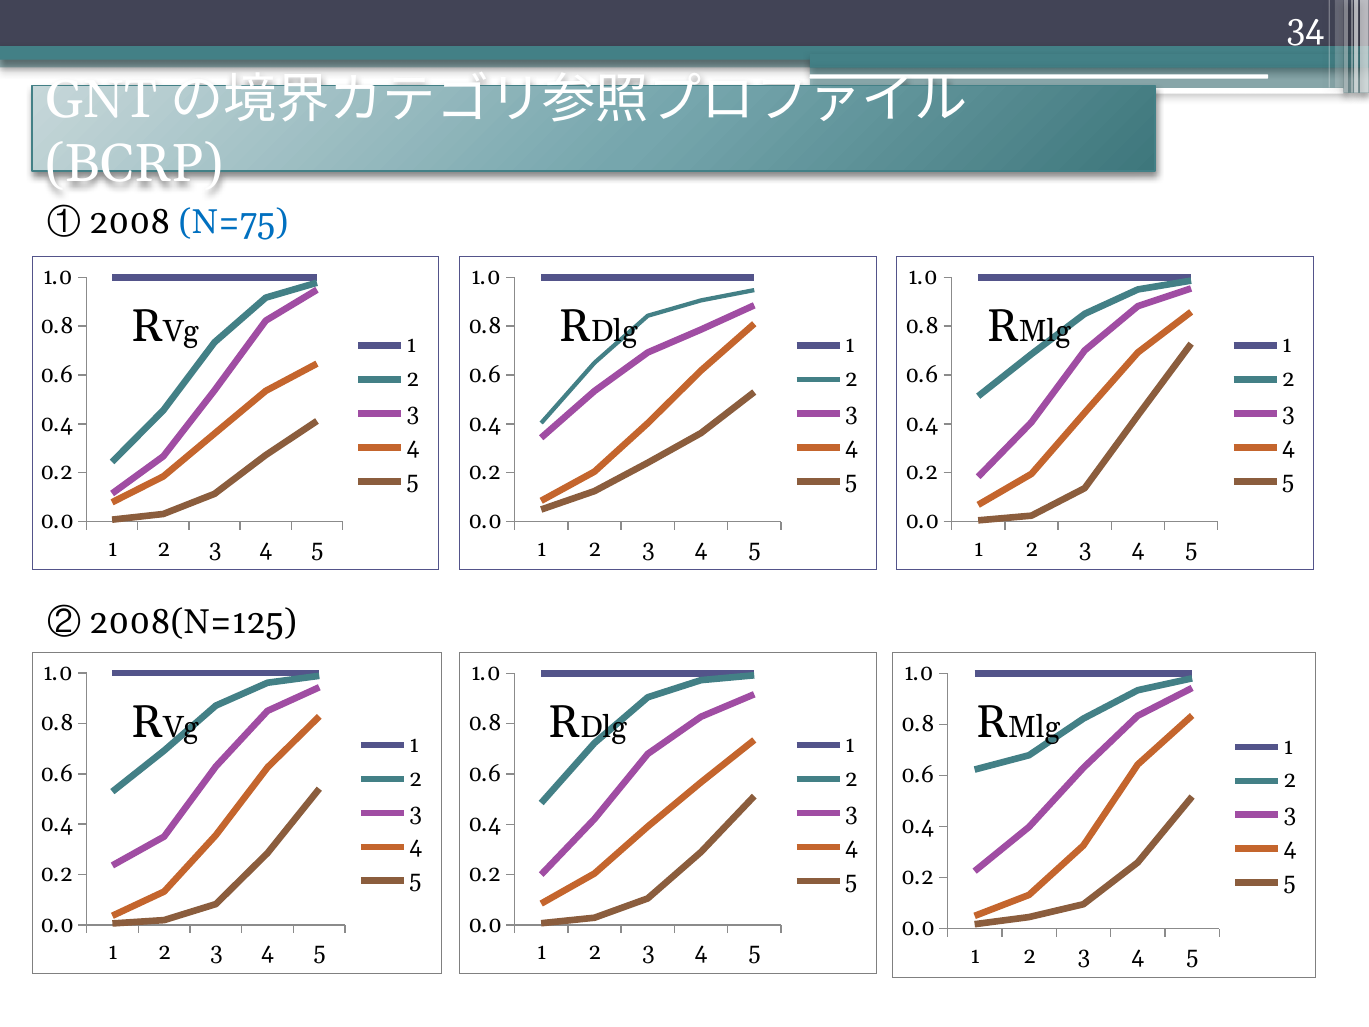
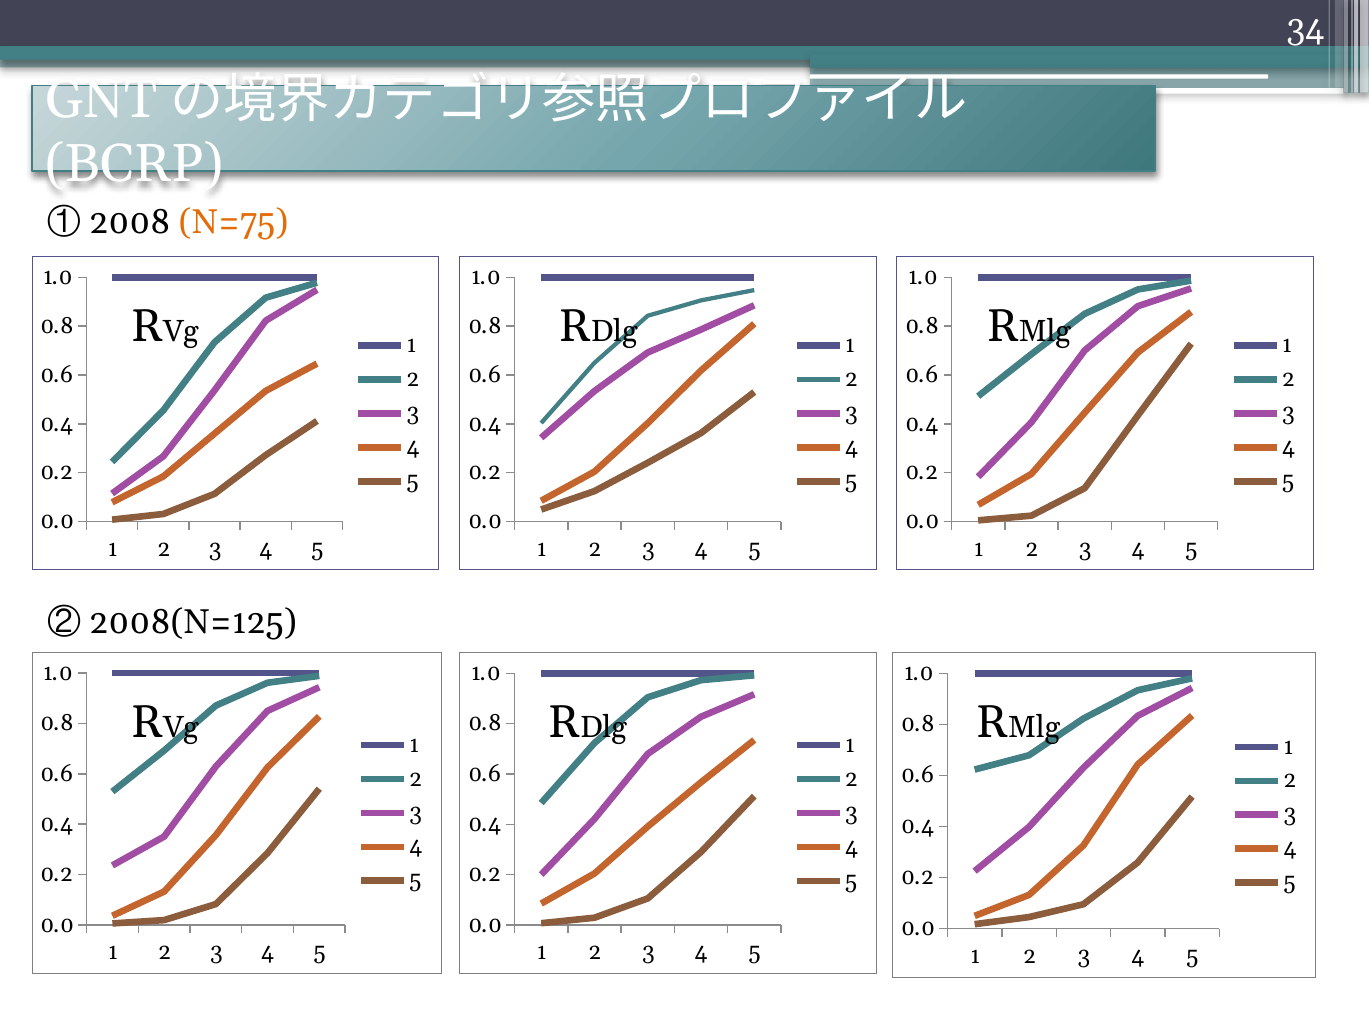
N=75 colour: blue -> orange (234, 222)
